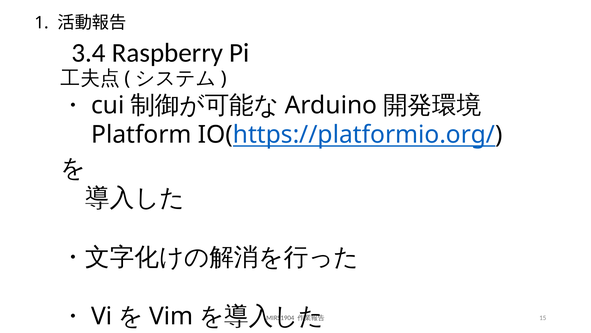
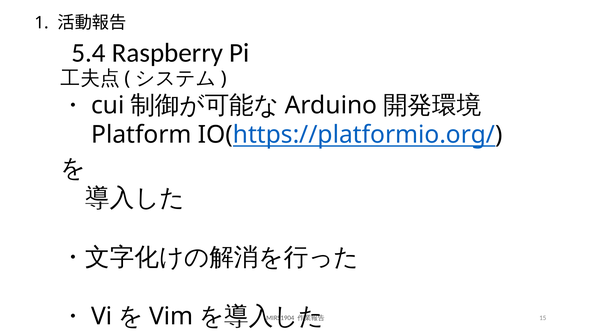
3.4: 3.4 -> 5.4 (89, 53)
